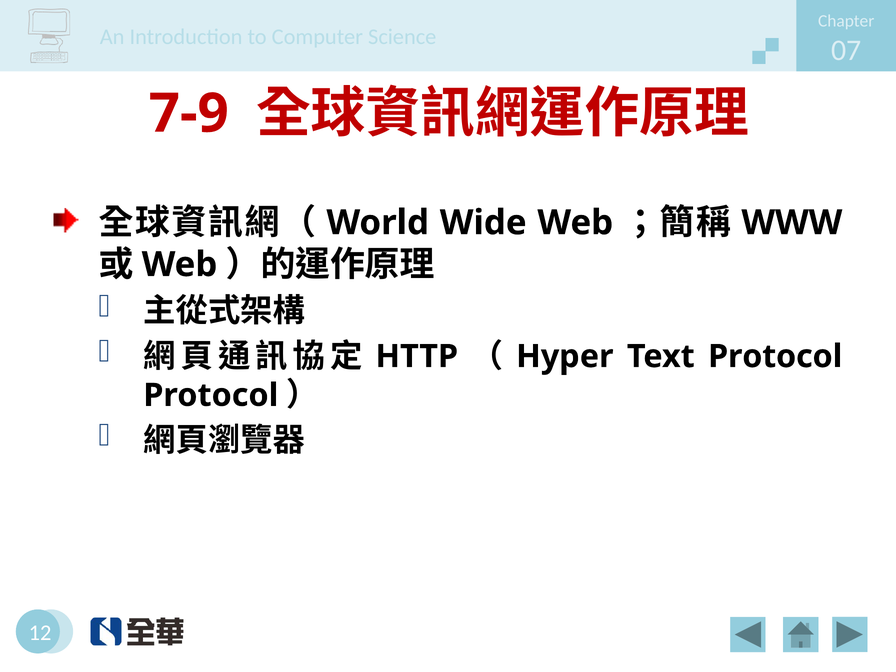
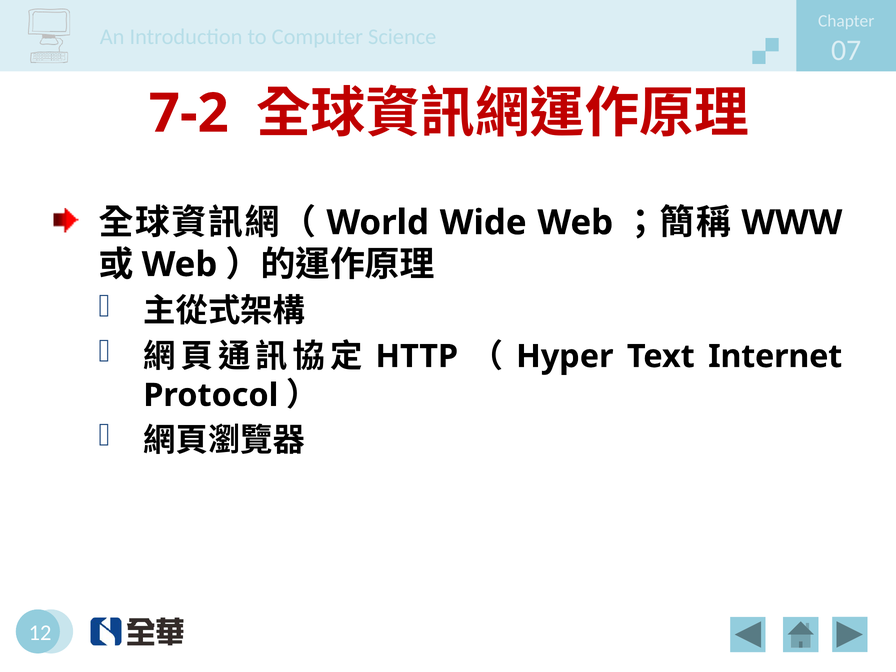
7-9: 7-9 -> 7-2 (189, 114)
Text Protocol: Protocol -> Internet (775, 356)
